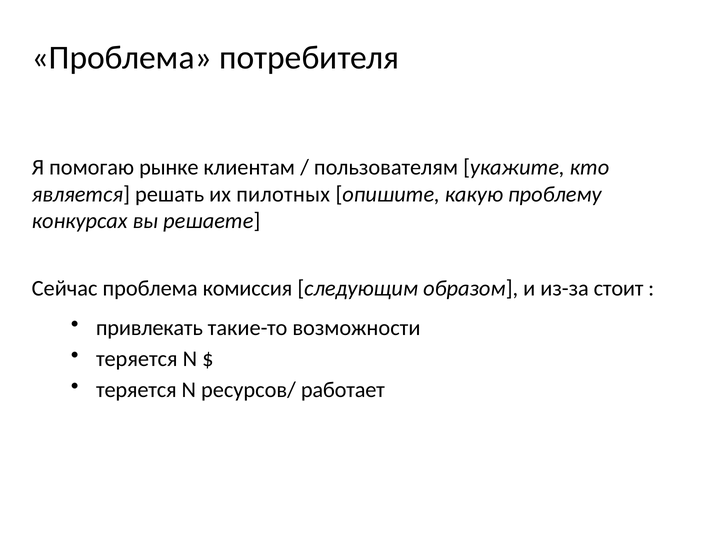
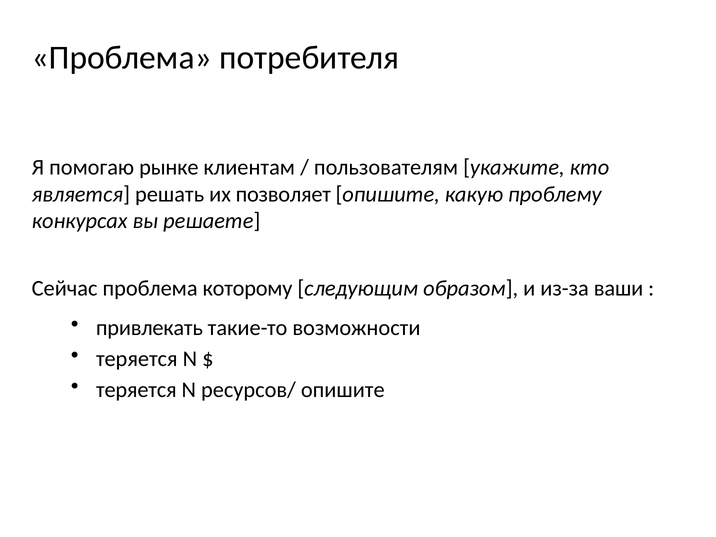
пилотных: пилотных -> позволяет (283, 194)
комиссия: комиссия -> которому (247, 288)
стоит: стоит -> ваши (619, 288)
ресурсов/ работает: работает -> опишите (343, 390)
